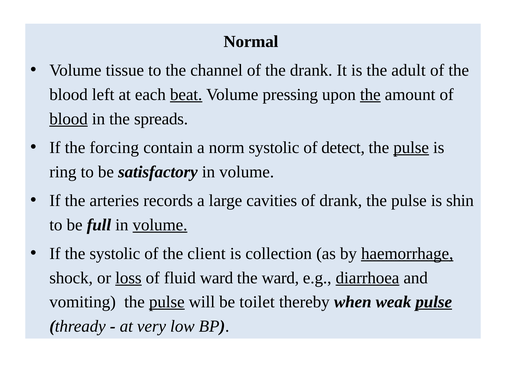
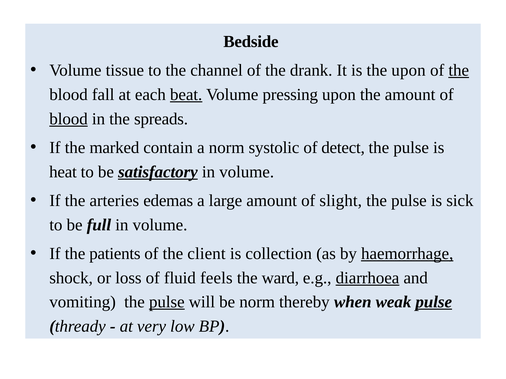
Normal: Normal -> Bedside (251, 42)
the adult: adult -> upon (409, 70)
the underline: none -> present (459, 70)
left: left -> fall (103, 95)
the underline: present -> none (370, 95)
forcing: forcing -> marked (114, 148)
pulse underline: present -> none (411, 148)
ring: ring -> heat (63, 172)
satisfactory underline: none -> present (158, 172)
records: records -> edemas (168, 201)
large cavities: cavities -> amount (272, 201)
of drank: drank -> slight (341, 201)
shin: shin -> sick (460, 201)
volume underline: present -> none (160, 225)
the systolic: systolic -> patients (115, 254)
loss underline: present -> none (128, 278)
fluid ward: ward -> feels (216, 278)
be toilet: toilet -> norm (257, 302)
